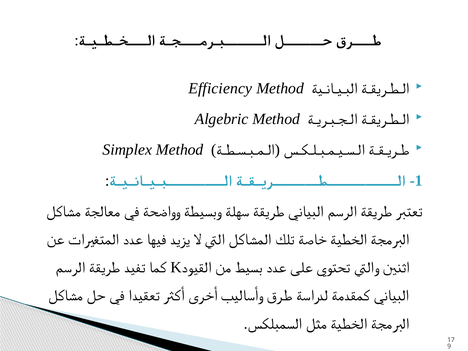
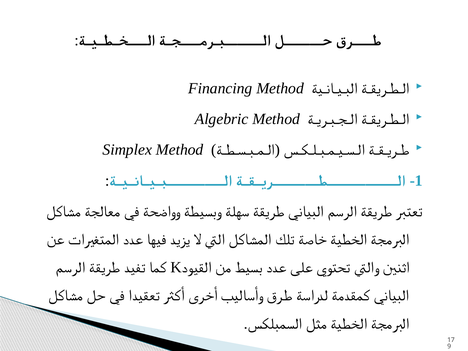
Efficiency: Efficiency -> Financing (220, 88)
